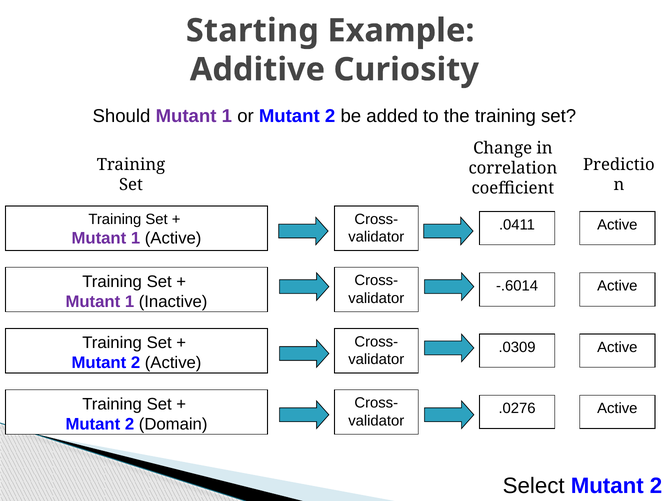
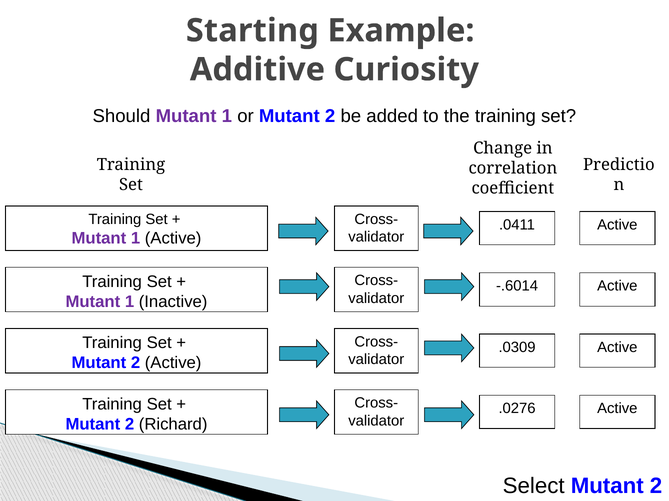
Domain: Domain -> Richard (173, 425)
